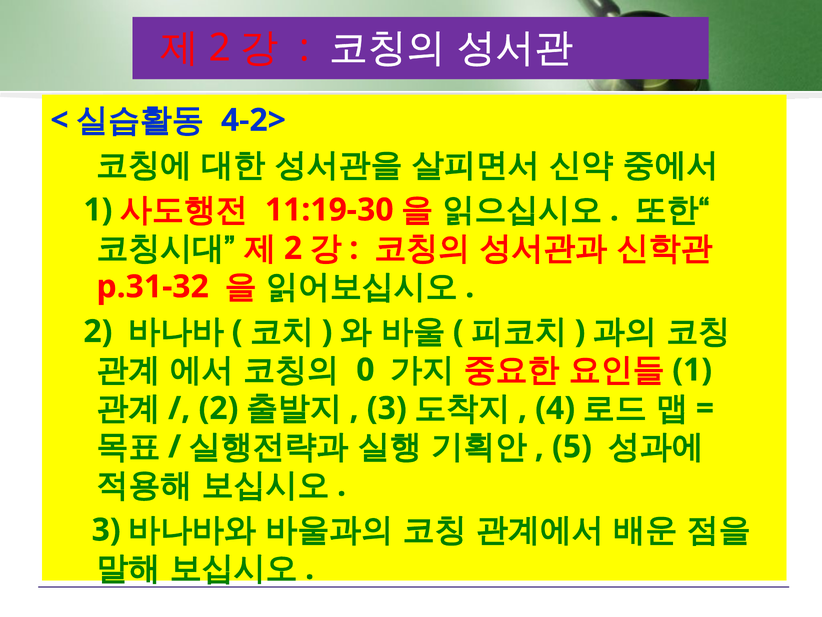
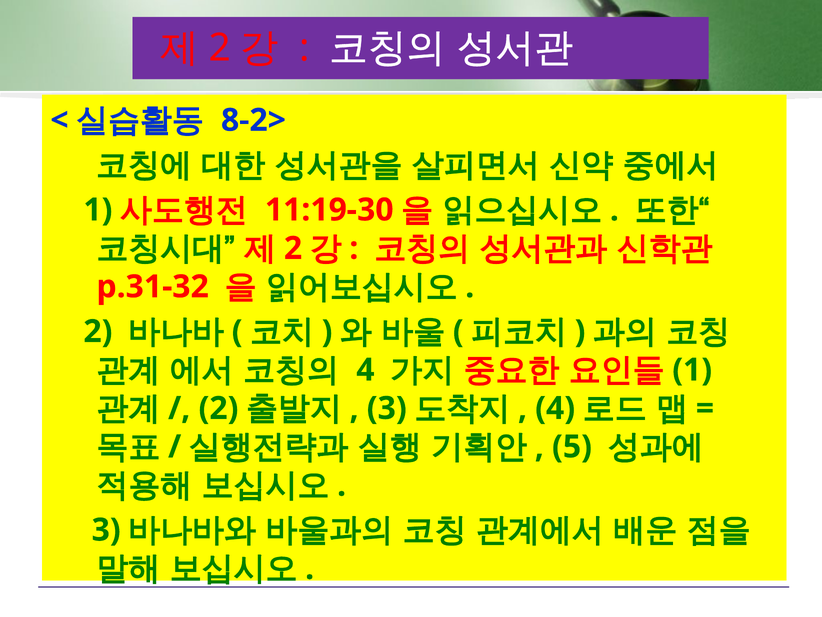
4-2>: 4-2> -> 8-2> (253, 120)
0: 0 -> 4 (365, 370)
